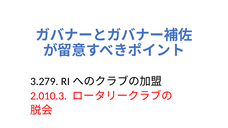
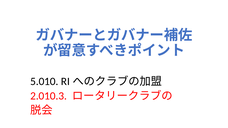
3.279: 3.279 -> 5.010 (44, 82)
